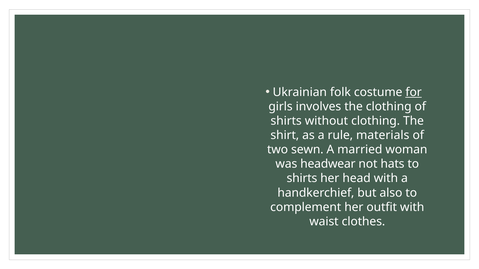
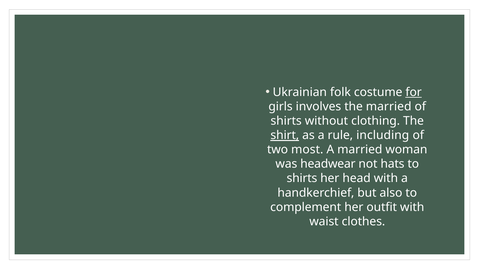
the clothing: clothing -> married (389, 107)
shirt underline: none -> present (285, 136)
materials: materials -> including (383, 136)
sewn: sewn -> most (307, 150)
